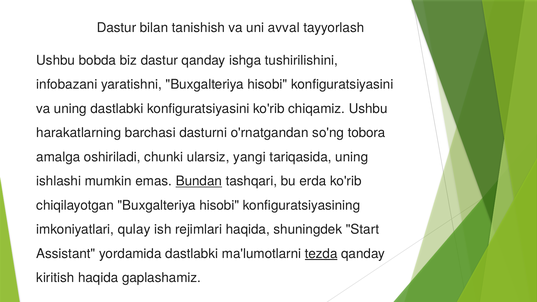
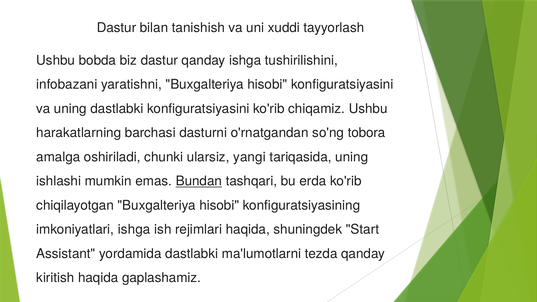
avval: avval -> xuddi (284, 28)
imkoniyatlari qulay: qulay -> ishga (134, 230)
tezda underline: present -> none (321, 254)
